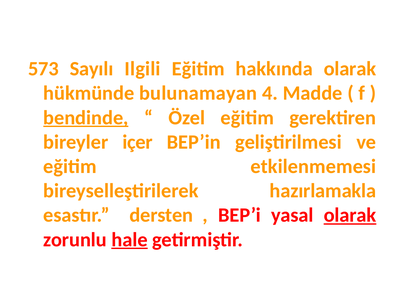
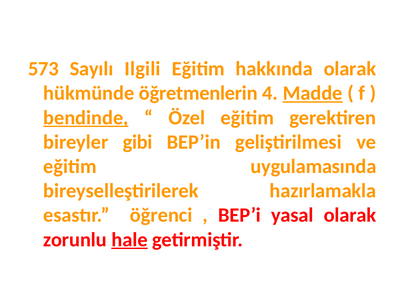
bulunamayan: bulunamayan -> öğretmenlerin (198, 93)
Madde underline: none -> present (313, 93)
içer: içer -> gibi (138, 142)
etkilenmemesi: etkilenmemesi -> uygulamasında (313, 167)
dersten: dersten -> öğrenci (161, 215)
olarak underline: present -> none (350, 215)
